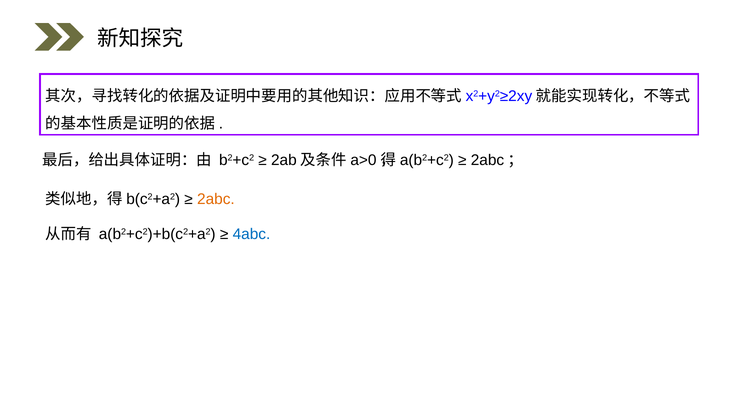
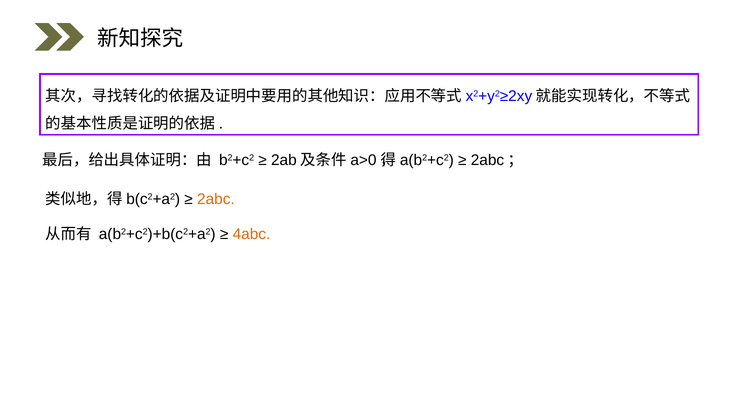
4abc colour: blue -> orange (251, 234)
